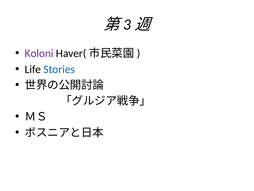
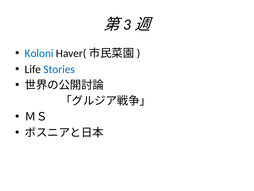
Koloni colour: purple -> blue (39, 53)
